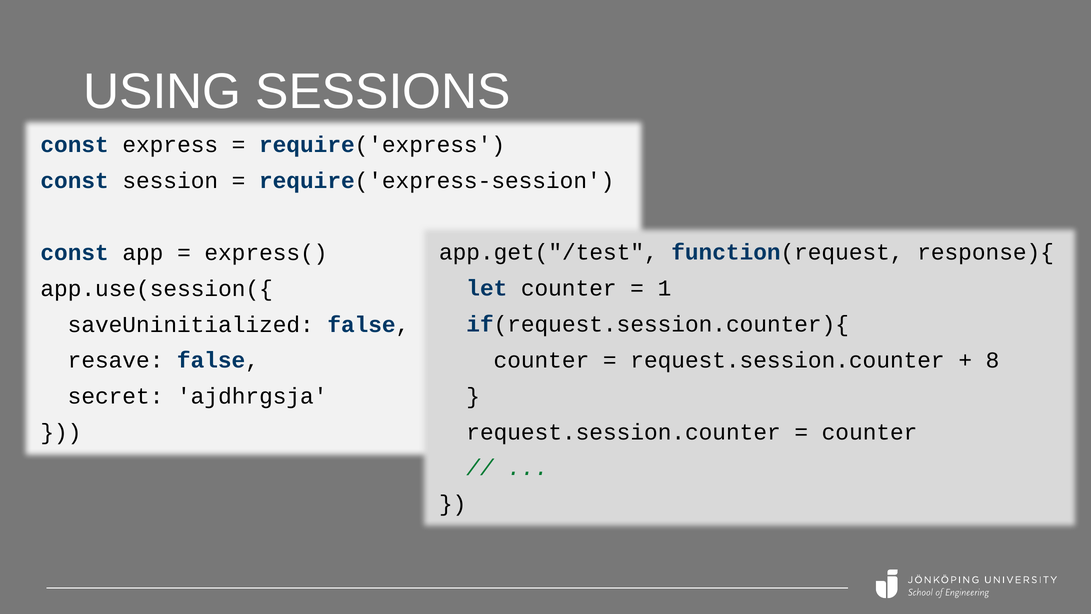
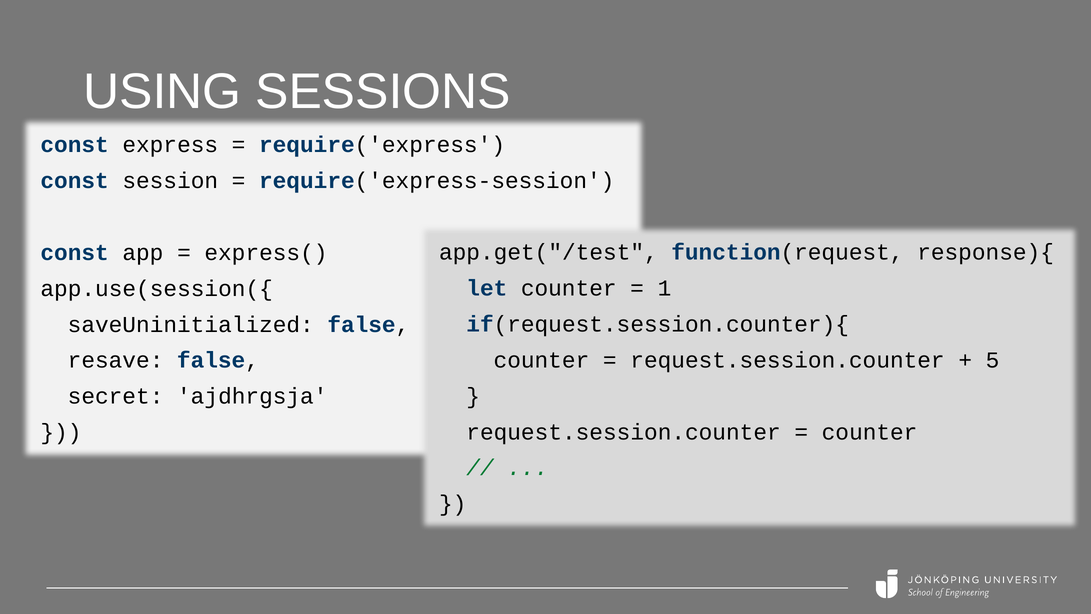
8: 8 -> 5 (993, 360)
